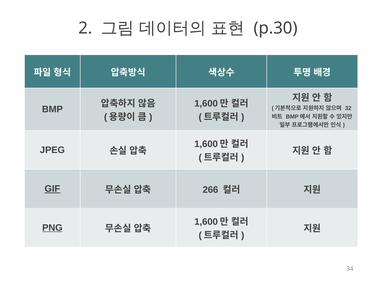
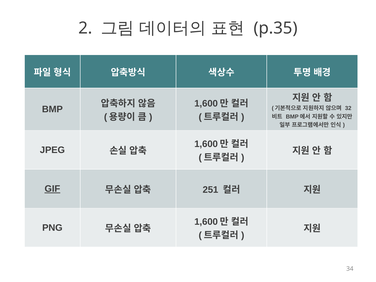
p.30: p.30 -> p.35 (276, 28)
266: 266 -> 251 (210, 190)
PNG underline: present -> none (52, 228)
